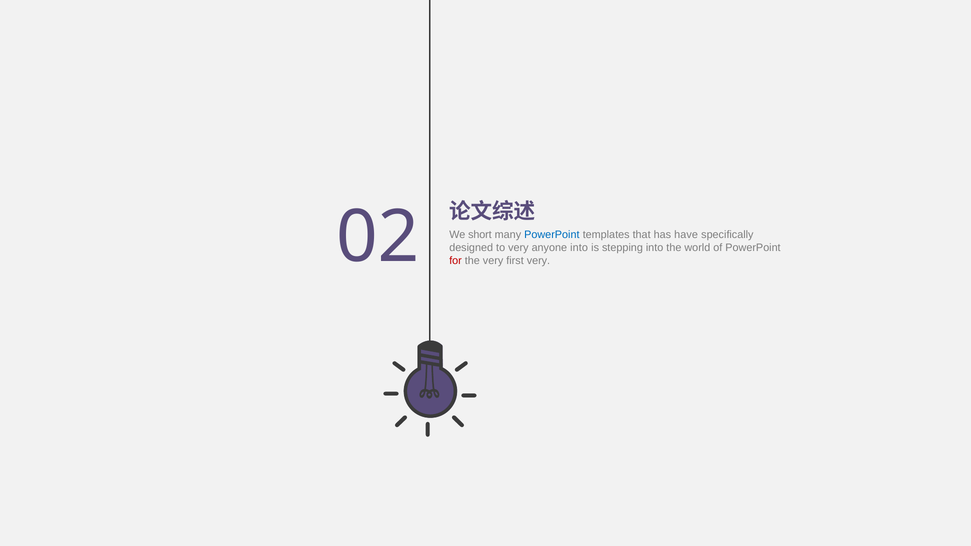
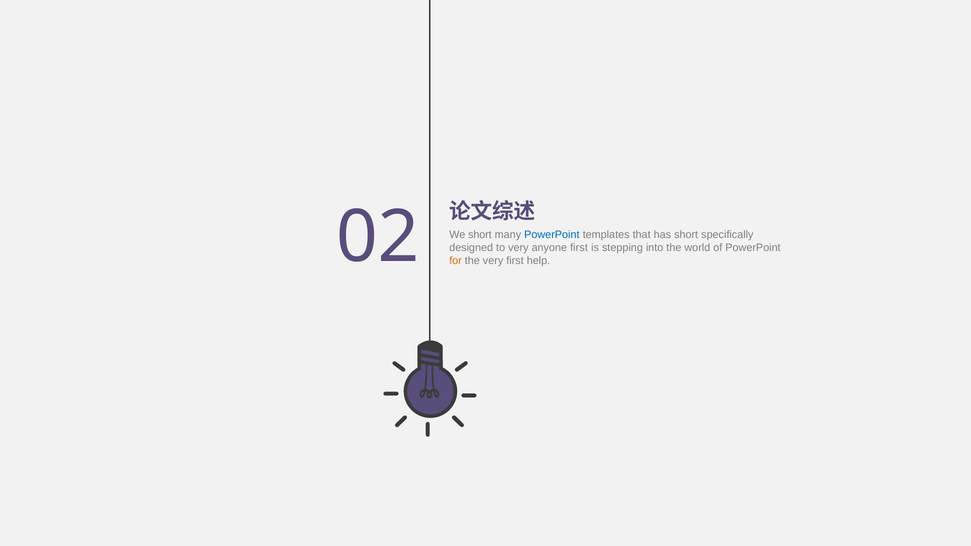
has have: have -> short (686, 235)
anyone into: into -> first (579, 248)
for colour: red -> orange (456, 261)
first very: very -> help (538, 261)
